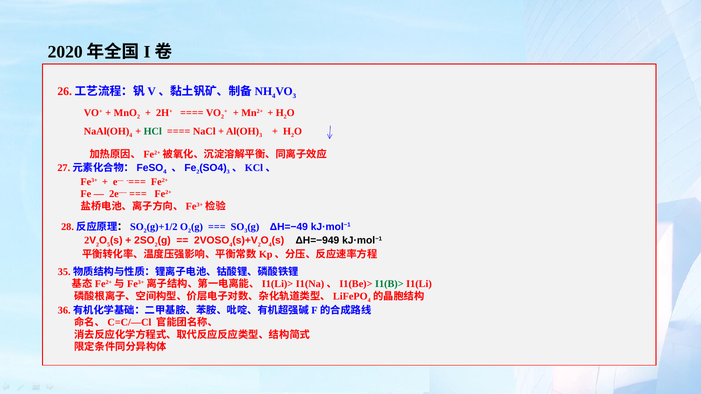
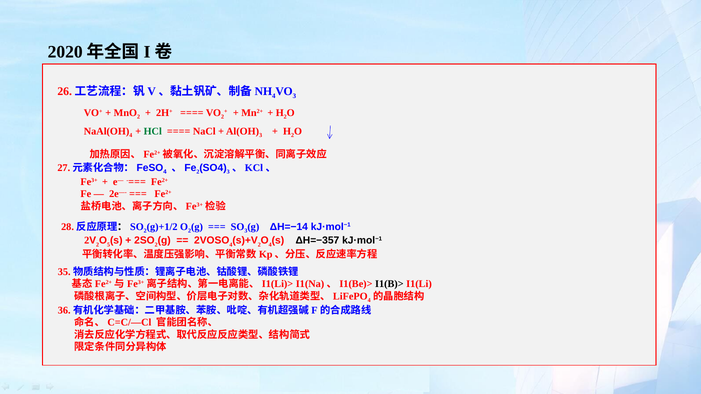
ΔH=−49: ΔH=−49 -> ΔH=−14 (289, 227)
ΔH=−949: ΔH=−949 -> ΔH=−357 (317, 241)
I1(B)> colour: green -> black (389, 284)
